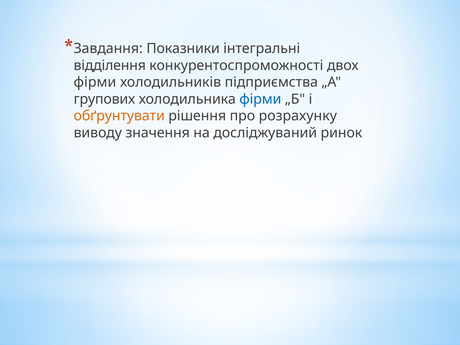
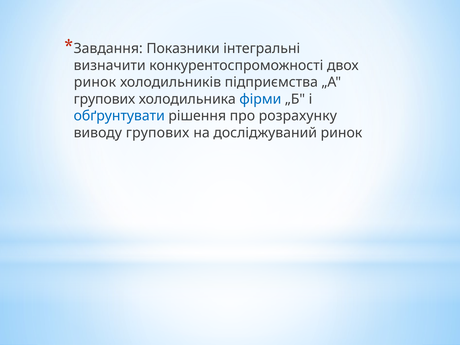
відділення: відділення -> визначити (110, 65)
фірми: фірми -> ринок (95, 82)
обґрунтувати colour: orange -> blue (119, 116)
виводу значення: значення -> групових (158, 133)
